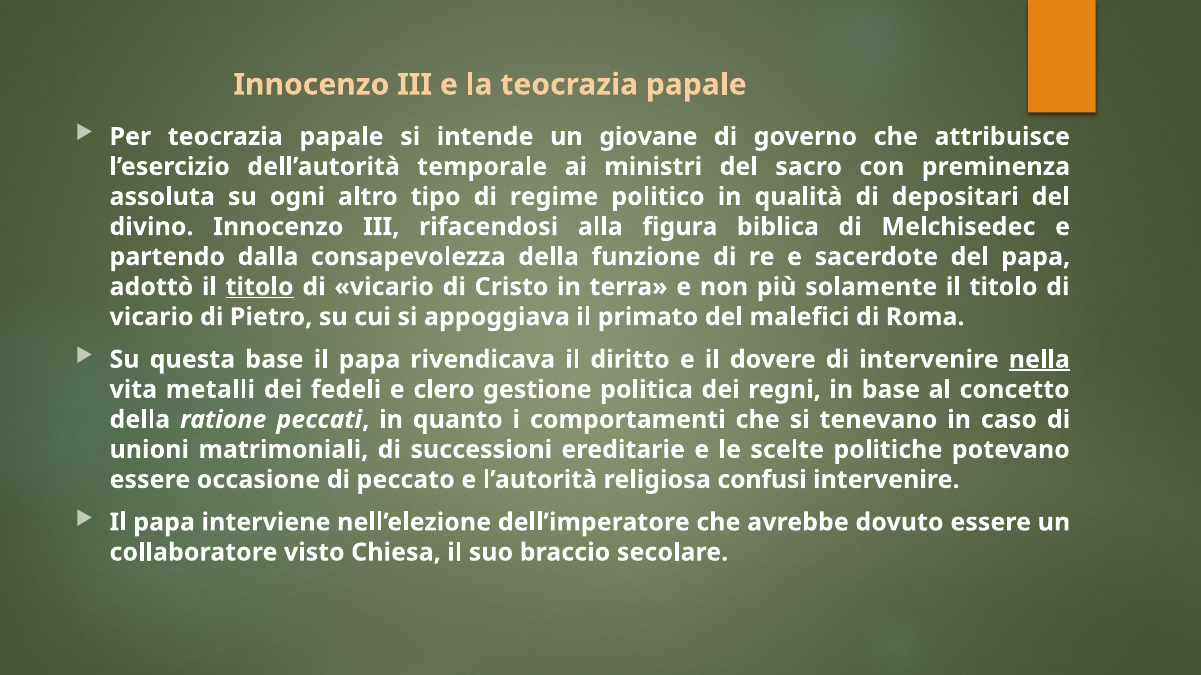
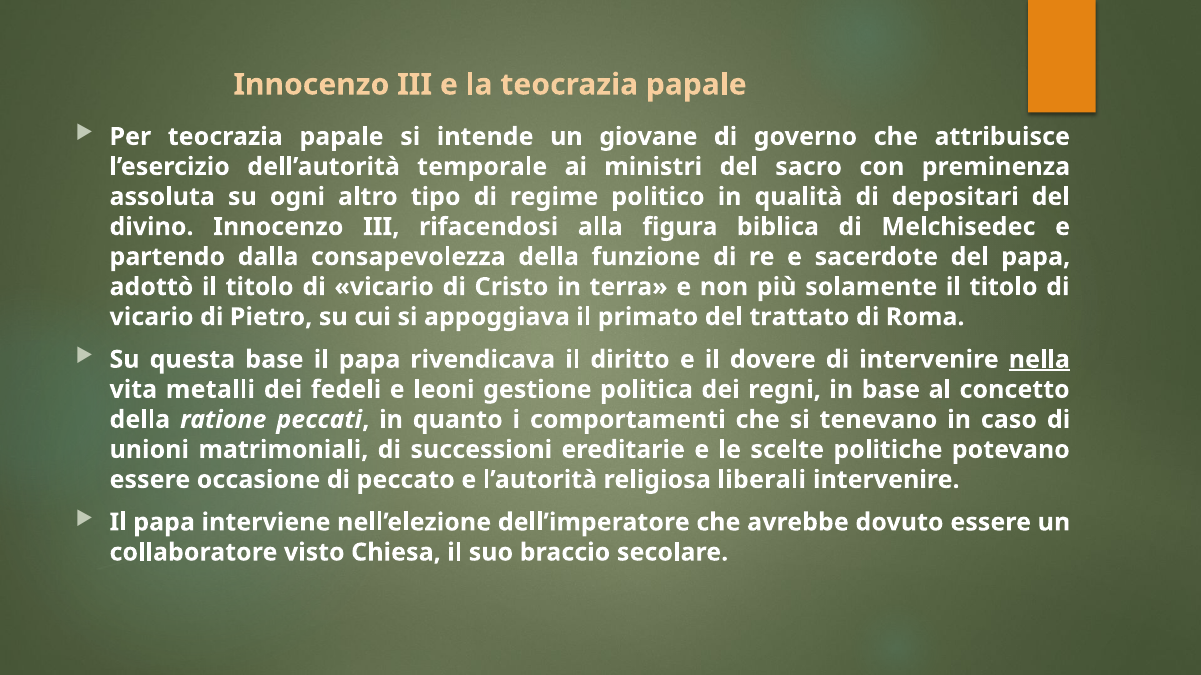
titolo underline: present -> none (260, 287)
malefici: malefici -> trattato (799, 317)
clero: clero -> leoni (444, 390)
confusi: confusi -> liberali (762, 480)
